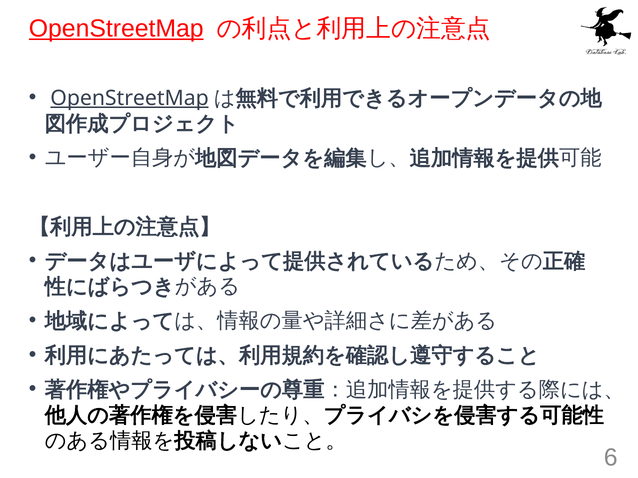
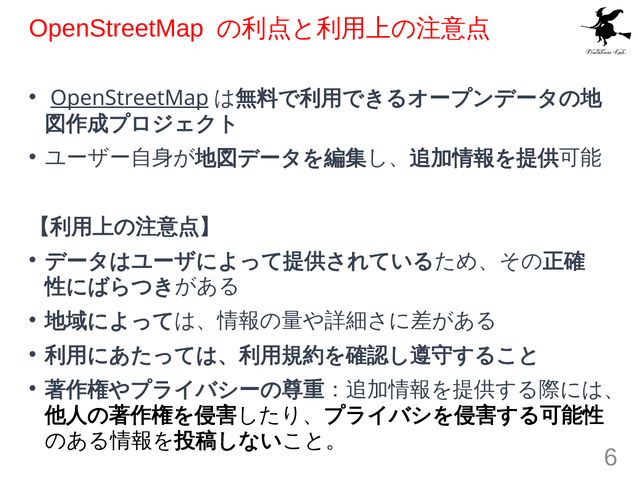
OpenStreetMap underline: present -> none (116, 29)
